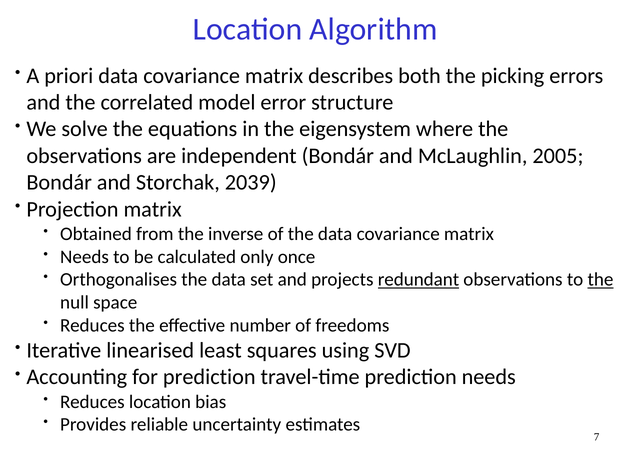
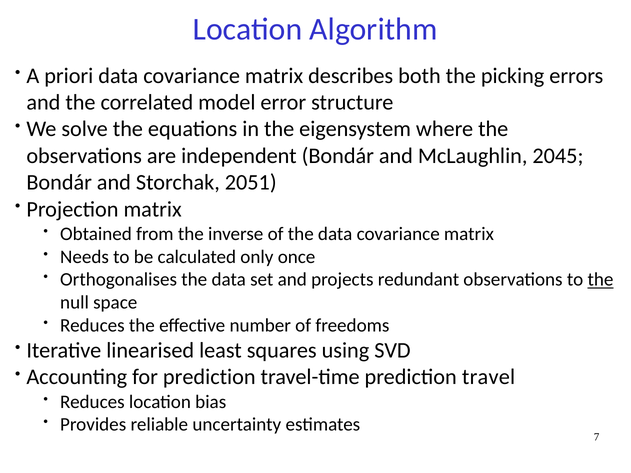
2005: 2005 -> 2045 (558, 156)
2039: 2039 -> 2051 (251, 183)
redundant underline: present -> none (418, 280)
prediction needs: needs -> travel (489, 377)
